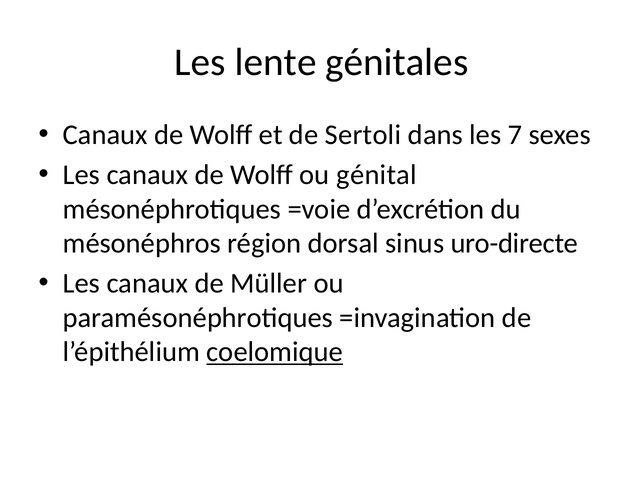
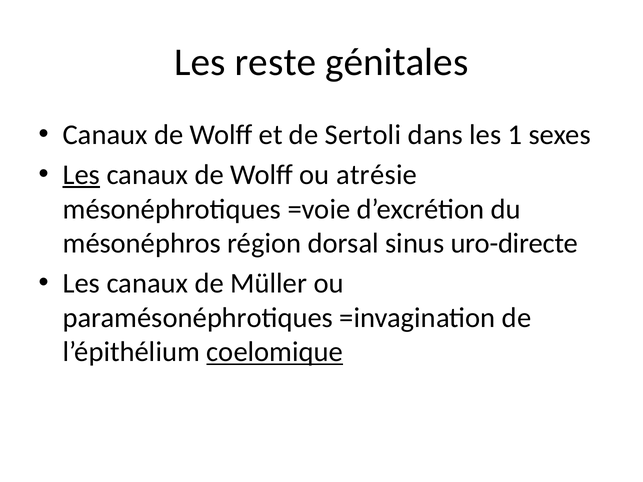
lente: lente -> reste (276, 62)
7: 7 -> 1 (515, 135)
Les underline: none -> present (81, 175)
génital: génital -> atrésie (377, 175)
